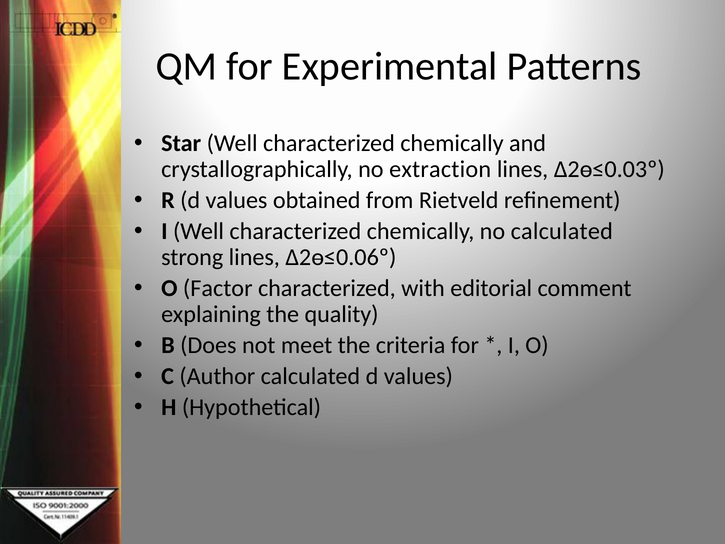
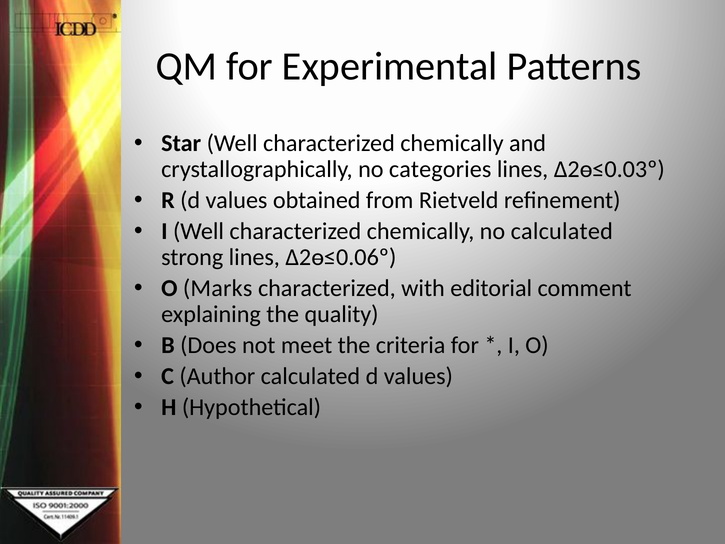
extraction: extraction -> categories (440, 169)
Factor: Factor -> Marks (218, 288)
